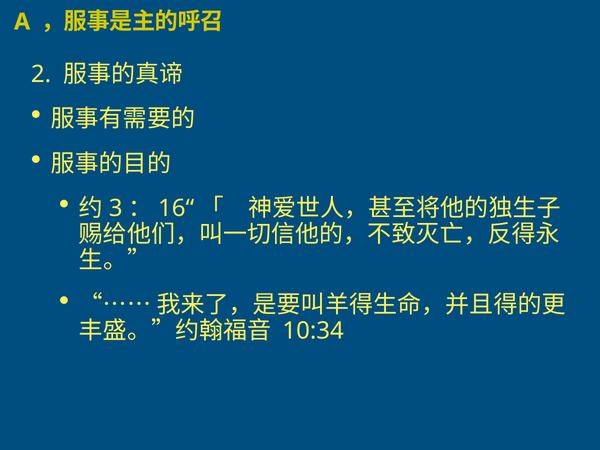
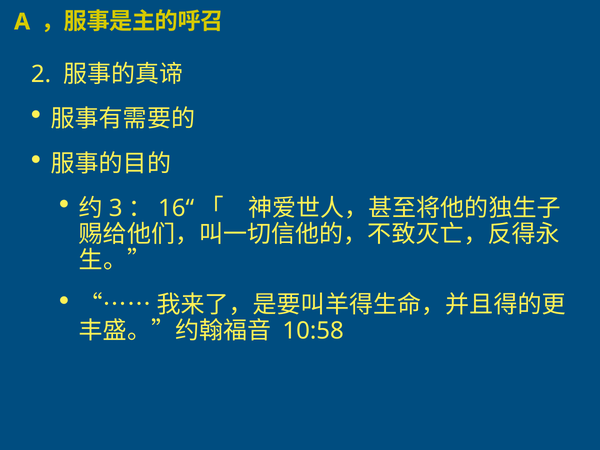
10:34: 10:34 -> 10:58 (313, 331)
